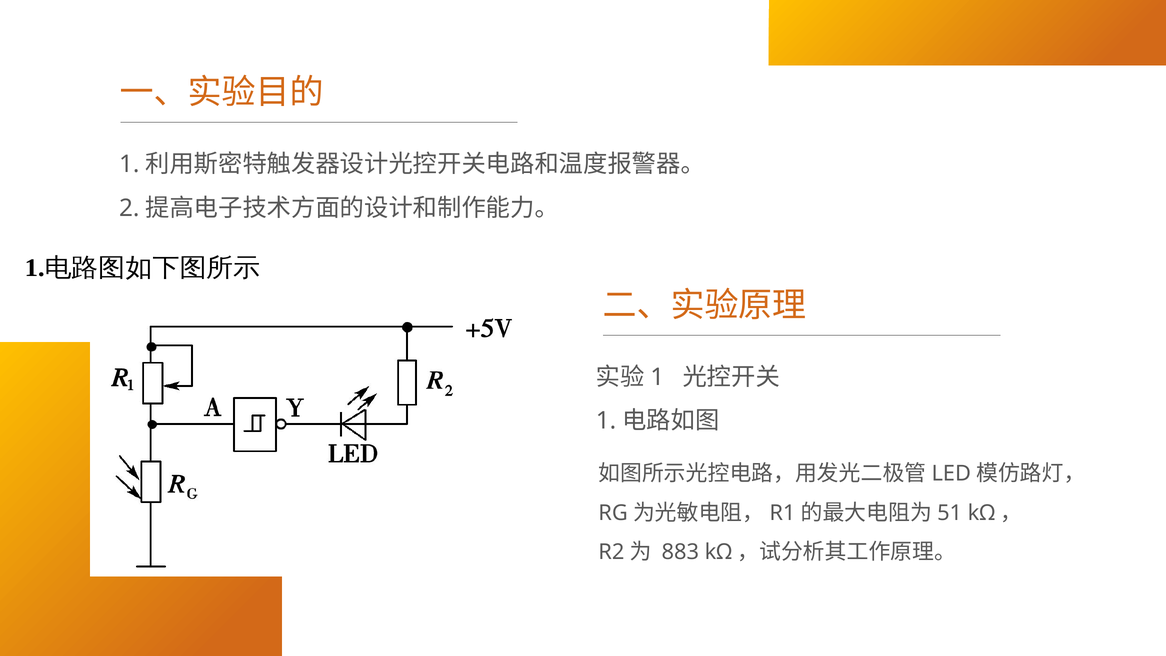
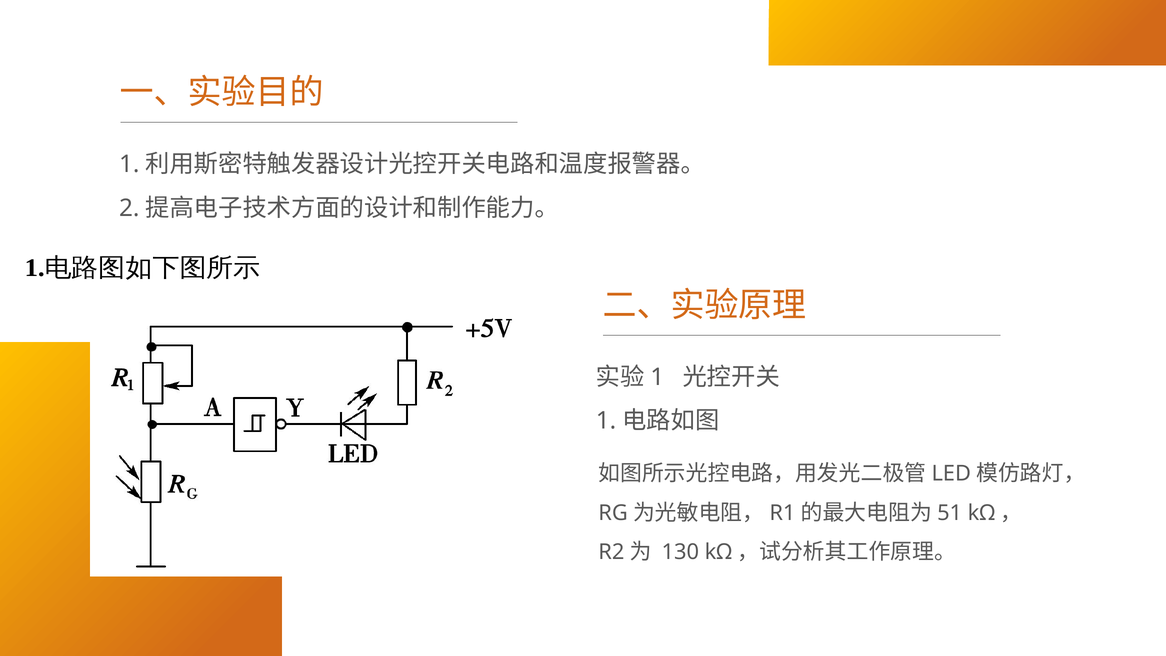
883: 883 -> 130 (680, 552)
